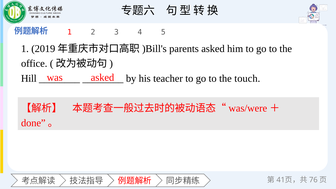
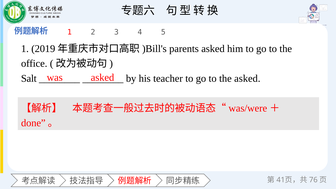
Hill: Hill -> Salt (29, 78)
the touch: touch -> asked (247, 78)
